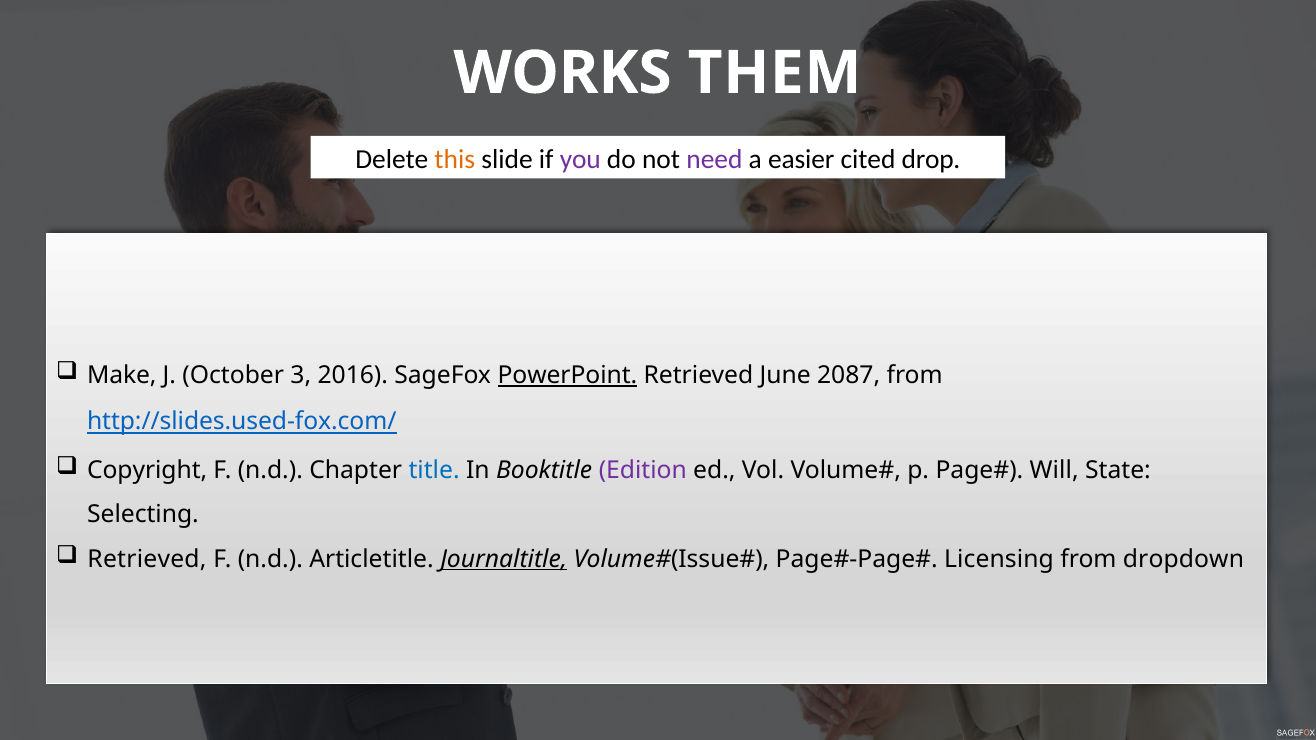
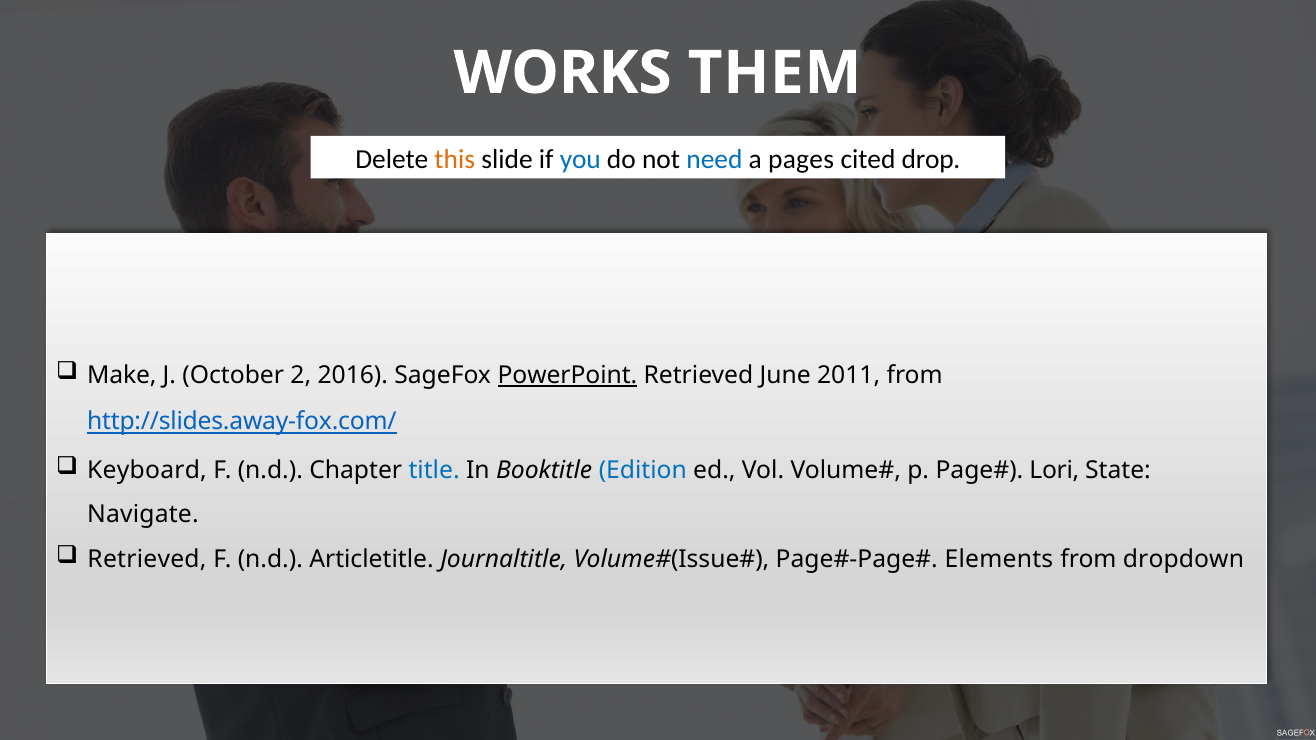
you colour: purple -> blue (580, 159)
need colour: purple -> blue (714, 159)
easier: easier -> pages (801, 159)
3: 3 -> 2 (301, 376)
2087: 2087 -> 2011 (849, 376)
http://slides.used-fox.com/: http://slides.used-fox.com/ -> http://slides.away-fox.com/ (242, 422)
Copyright: Copyright -> Keyboard (147, 470)
Edition colour: purple -> blue (643, 470)
Will: Will -> Lori (1054, 470)
Selecting: Selecting -> Navigate (143, 515)
Journaltitle underline: present -> none (504, 559)
Licensing: Licensing -> Elements (999, 559)
